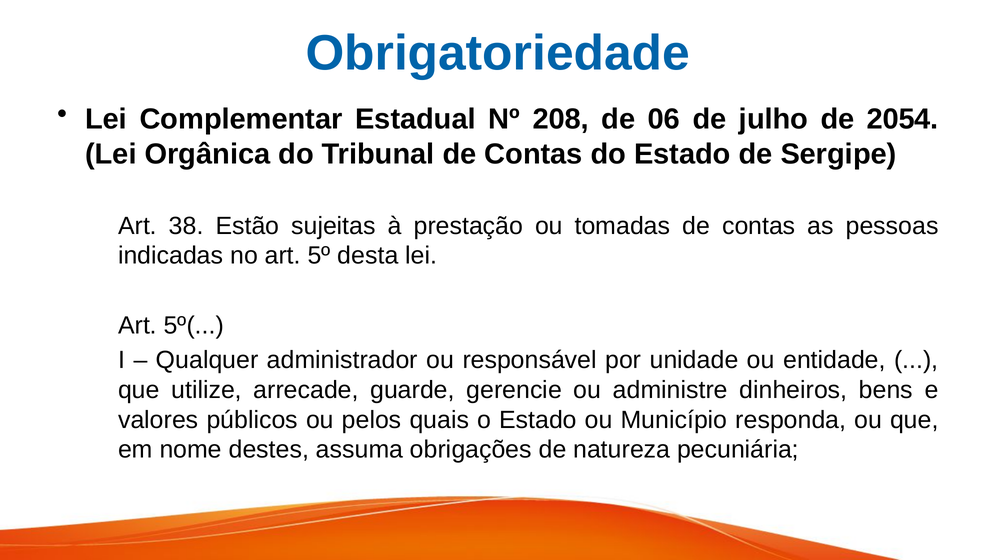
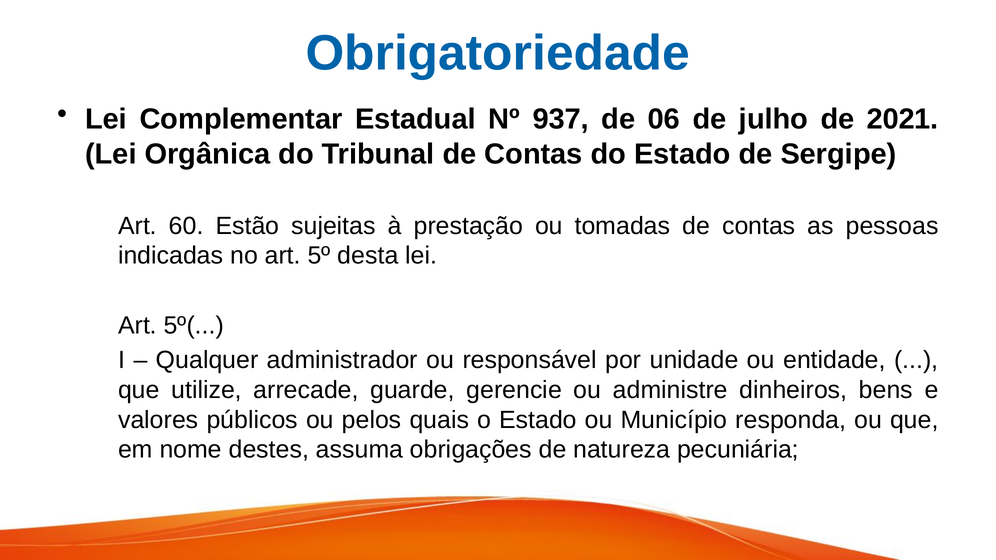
208: 208 -> 937 (561, 119)
2054: 2054 -> 2021 (903, 119)
38: 38 -> 60 (186, 226)
